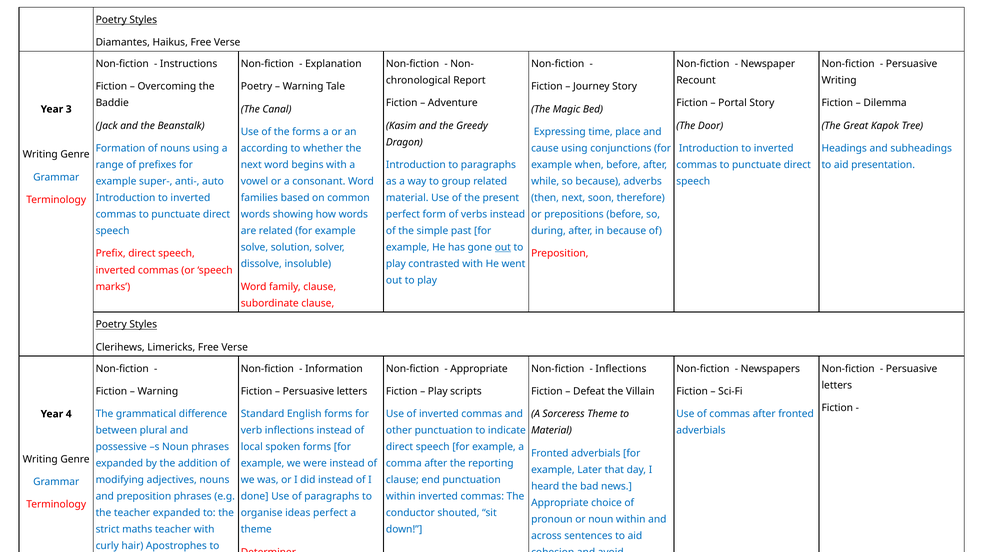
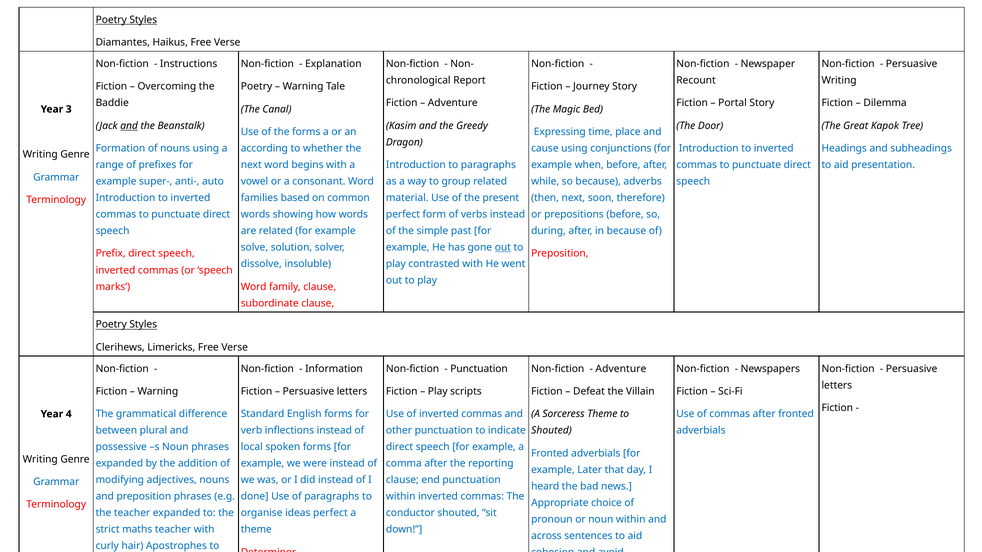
and underline: none -> present (129, 126)
Appropriate: Appropriate -> Punctuation (479, 369)
Inflections: Inflections -> Adventure (621, 369)
Material: Material -> Shouted (551, 431)
